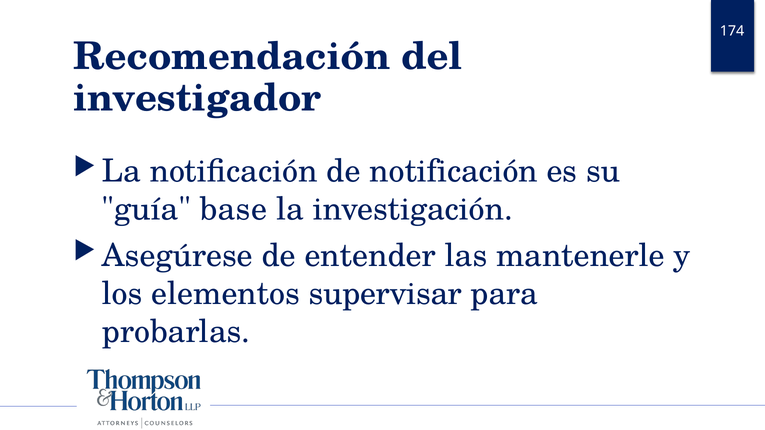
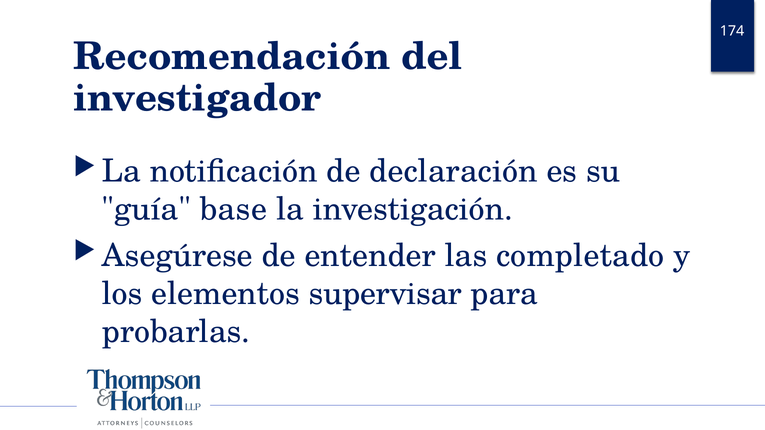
de notificación: notificación -> declaración (454, 171)
mantenerle: mantenerle -> completado (580, 256)
